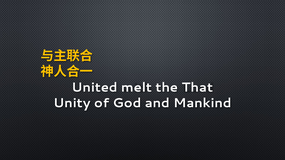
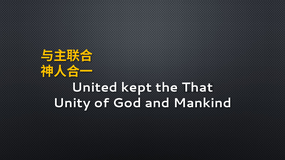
melt: melt -> kept (136, 87)
